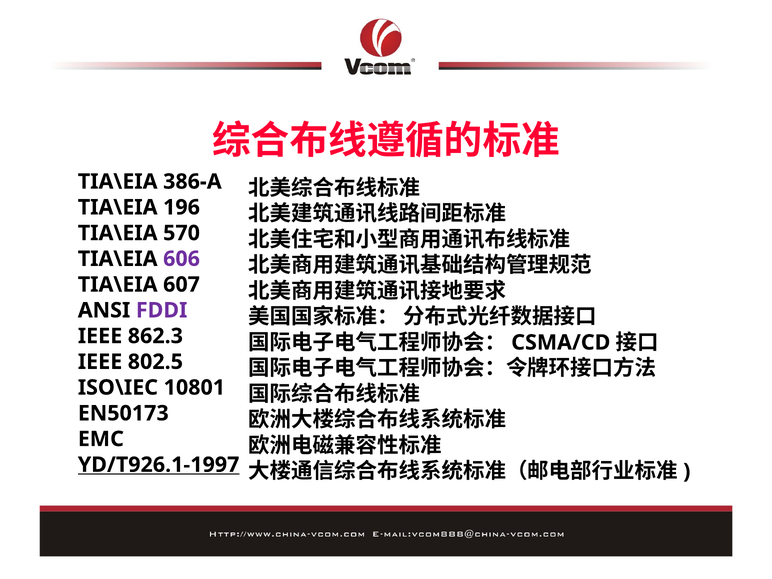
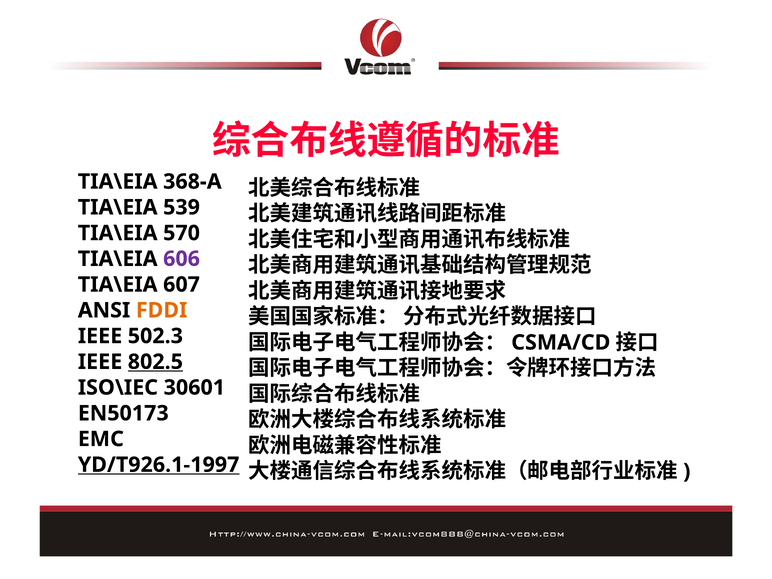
386-A: 386-A -> 368-A (192, 182)
196: 196 -> 539 (182, 207)
FDDI colour: purple -> orange (162, 310)
862.3: 862.3 -> 502.3 (155, 336)
802.5 underline: none -> present (155, 362)
10801: 10801 -> 30601 (194, 388)
